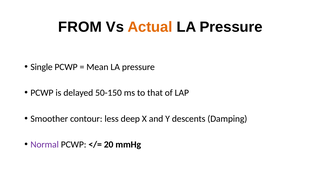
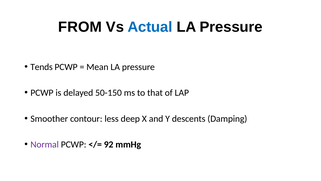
Actual colour: orange -> blue (150, 27)
Single: Single -> Tends (42, 67)
20: 20 -> 92 (109, 144)
